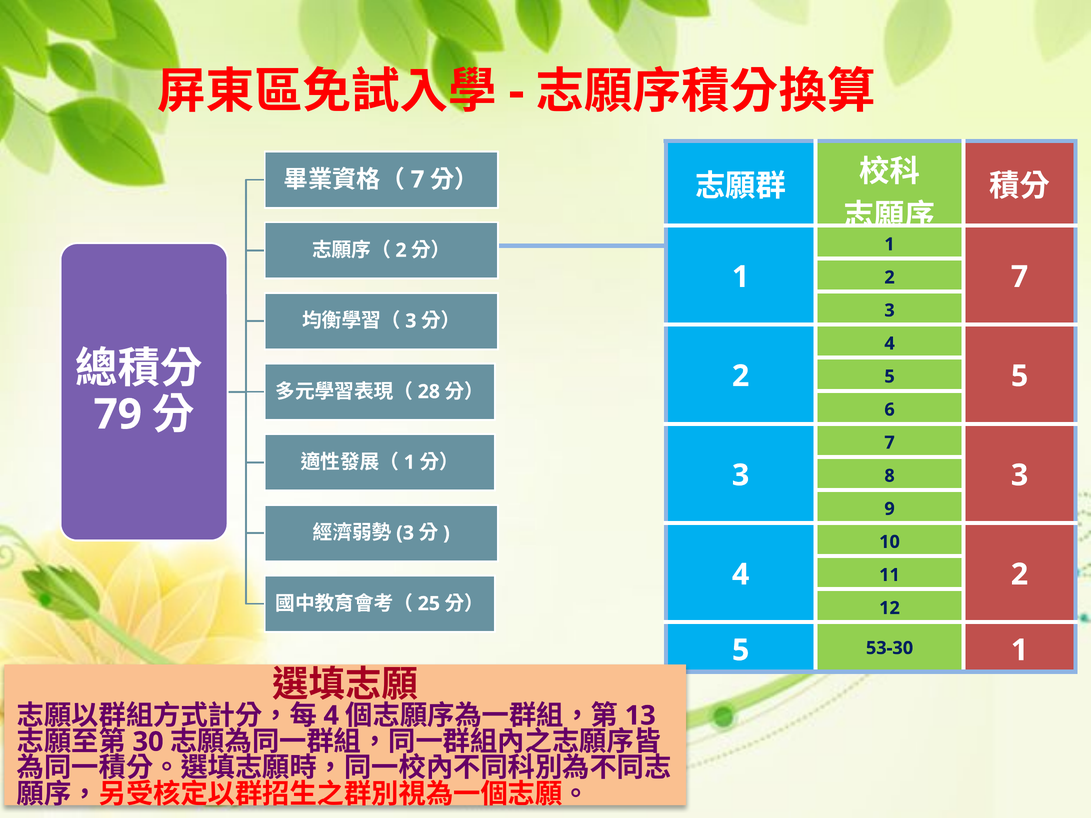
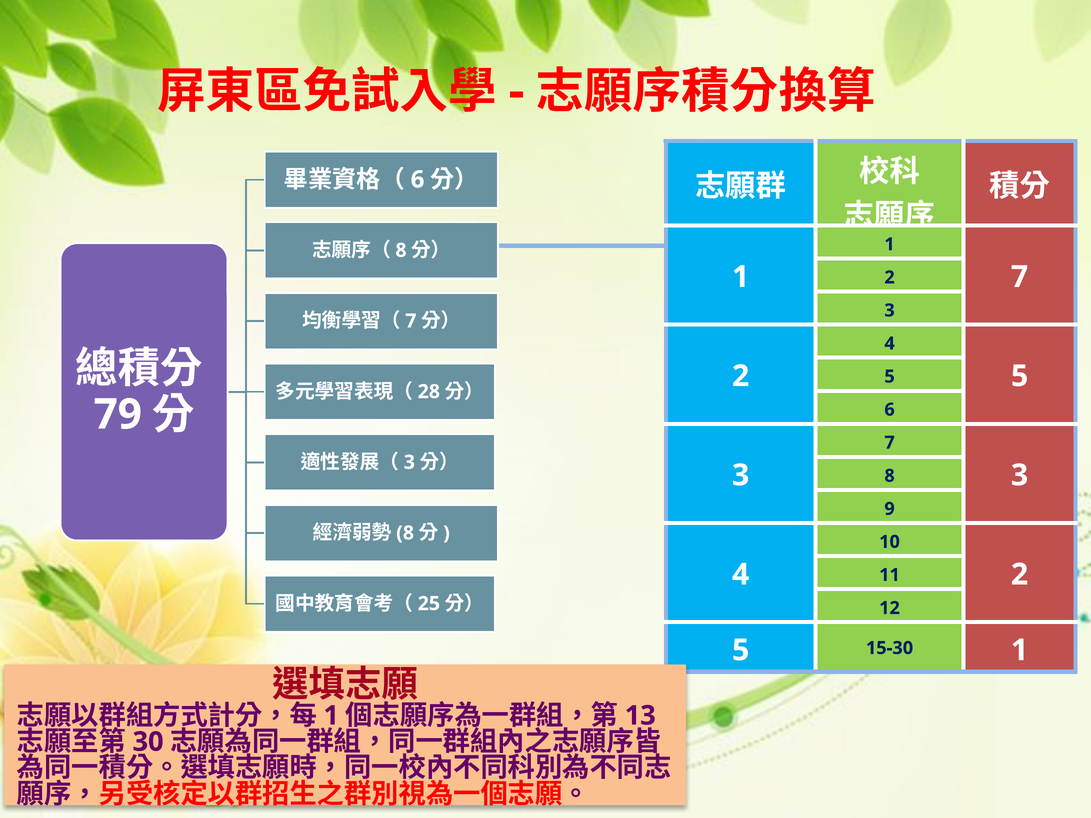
7: 7 -> 6 (418, 180)
2: 2 -> 8 (401, 250)
3: 3 -> 7 (411, 321)
1: 1 -> 3 (409, 462)
3: 3 -> 8 (405, 533)
53-30: 53-30 -> 15-30 (890, 648)
4: 4 -> 1 (331, 716)
